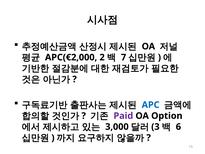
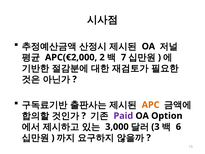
APC colour: blue -> orange (151, 105)
